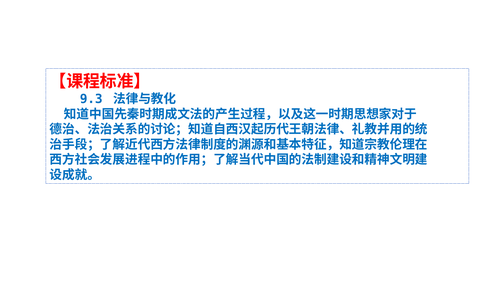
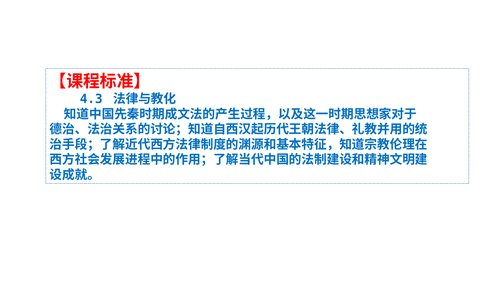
9.3: 9.3 -> 4.3 (91, 99)
